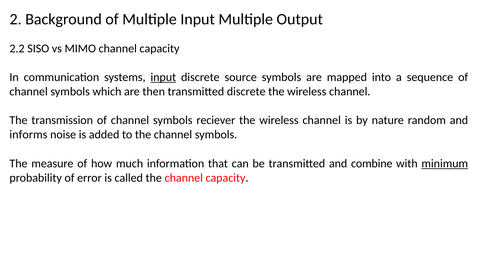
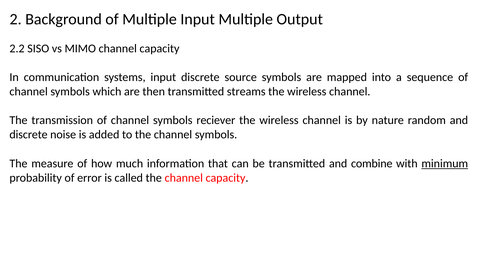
input underline: present -> none (163, 77)
transmitted discrete: discrete -> streams (246, 92)
informs: informs -> discrete (29, 135)
